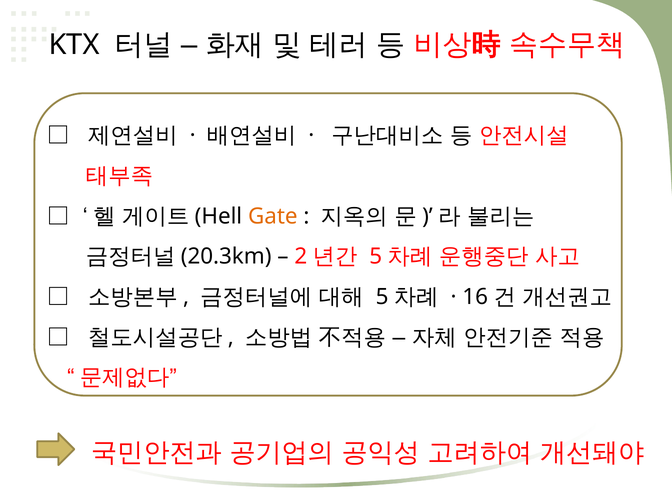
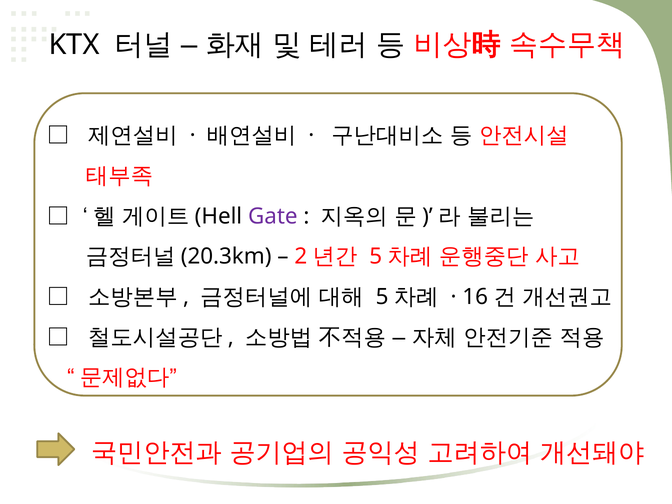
Gate colour: orange -> purple (273, 216)
